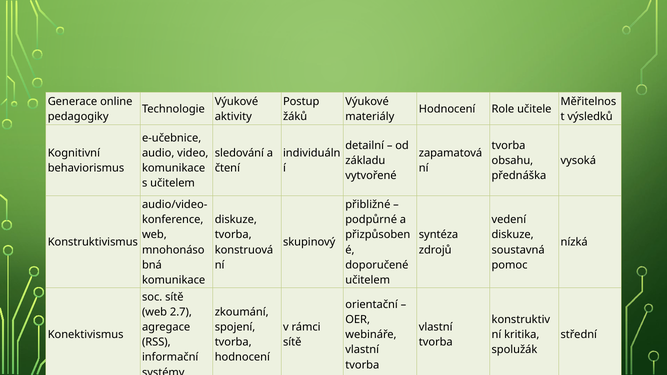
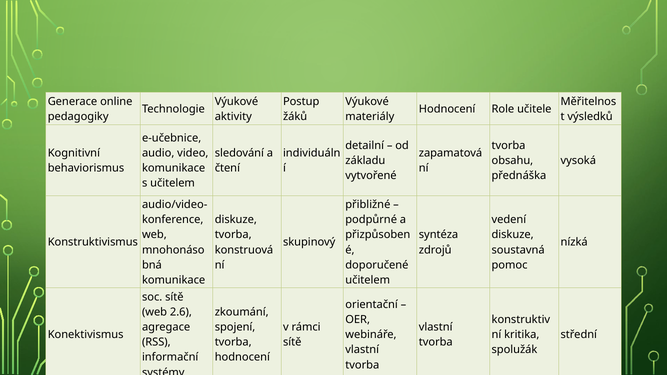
2.7: 2.7 -> 2.6 (181, 312)
